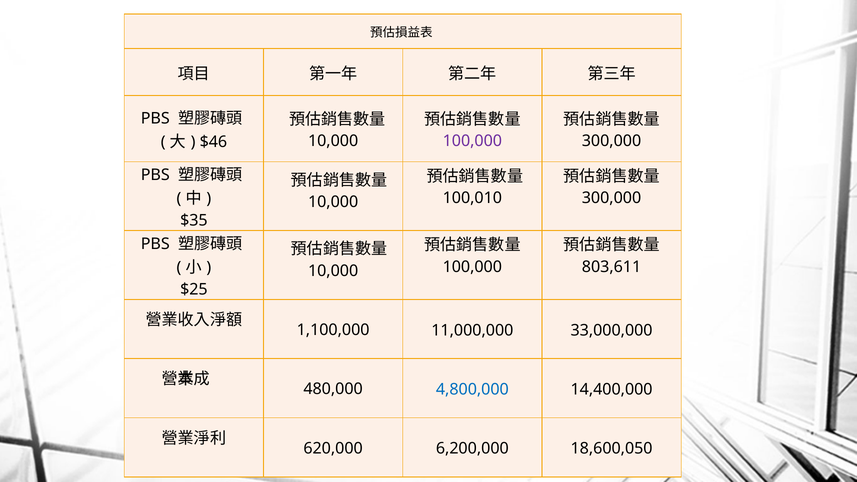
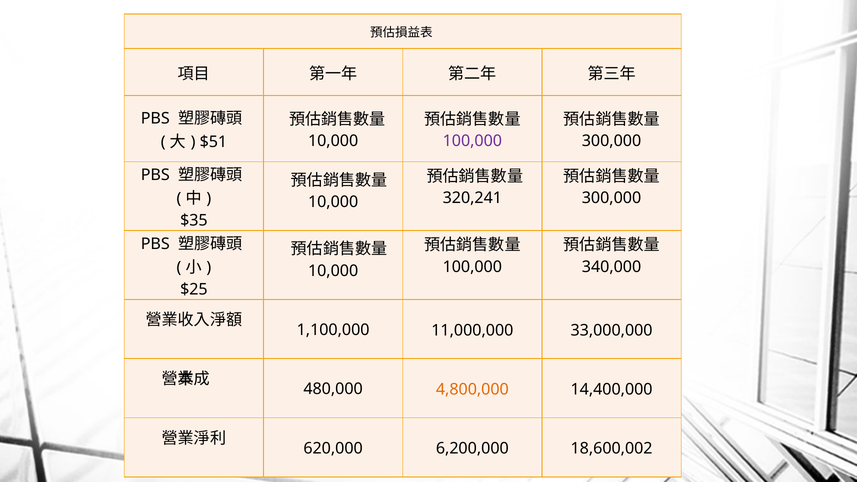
$46: $46 -> $51 (213, 142)
100,010: 100,010 -> 320,241 (472, 198)
803,611: 803,611 -> 340,000 (612, 267)
4,800,000 colour: blue -> orange (472, 390)
18,600,050: 18,600,050 -> 18,600,002 (612, 449)
